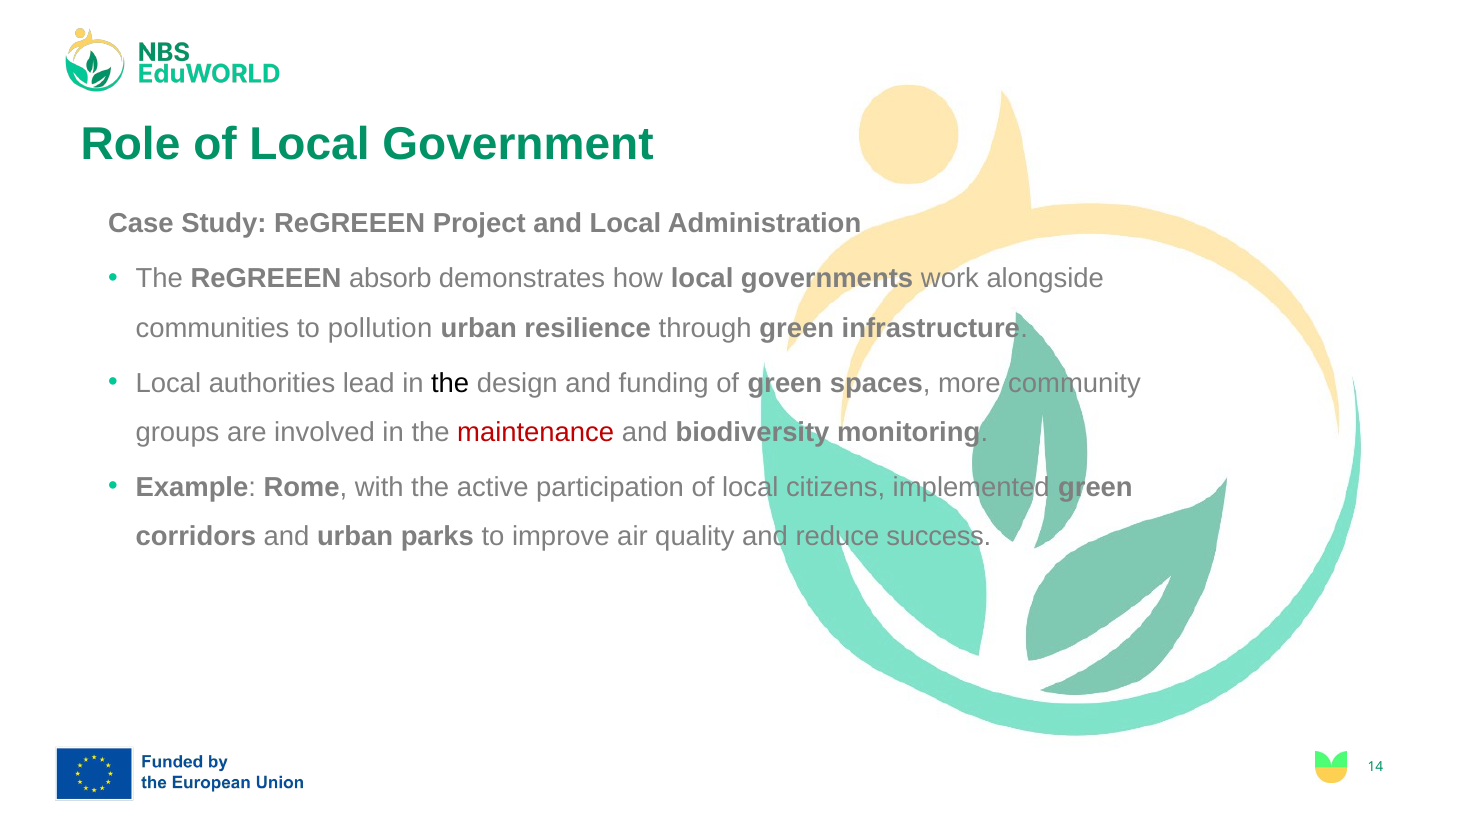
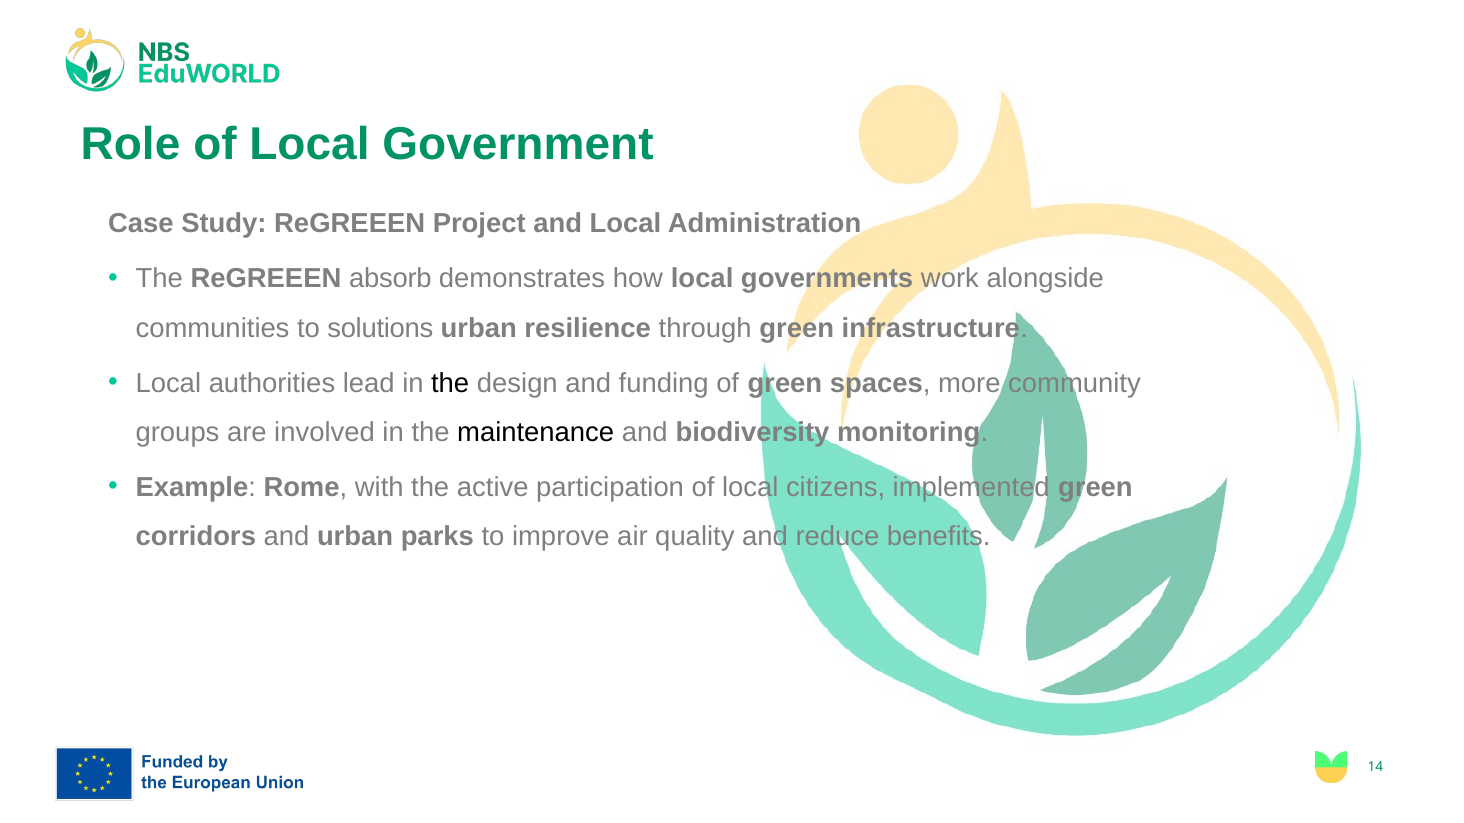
pollution: pollution -> solutions (380, 328)
maintenance colour: red -> black (536, 433)
success: success -> benefits (939, 537)
